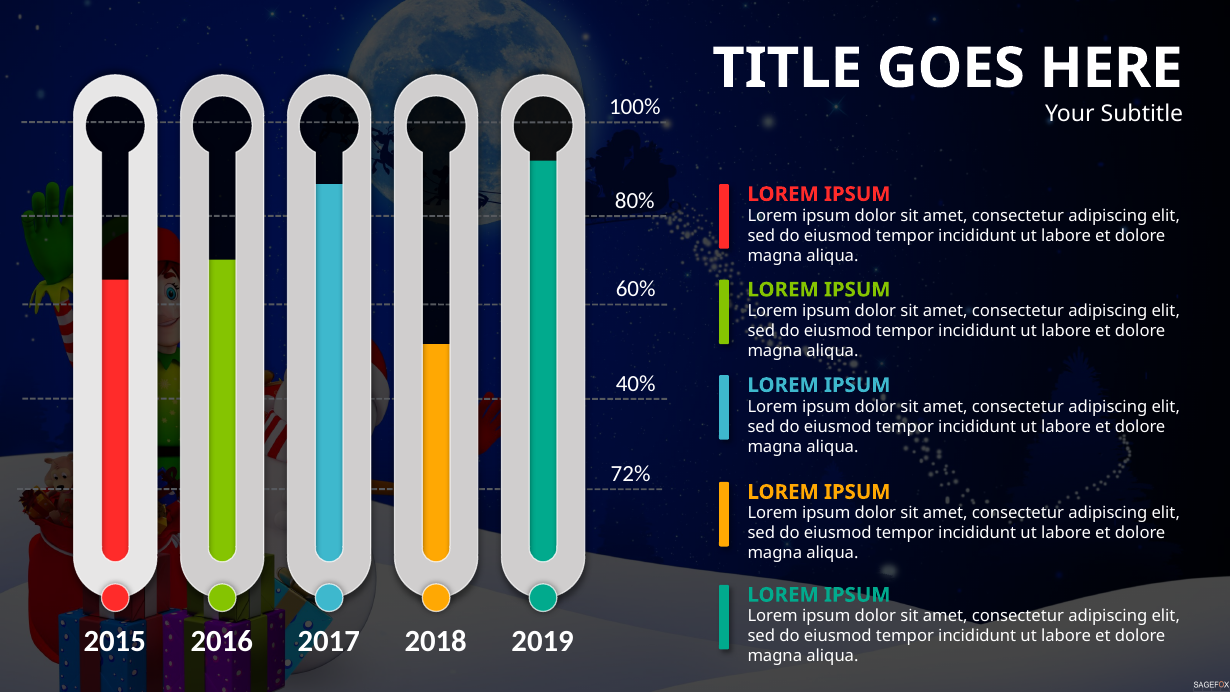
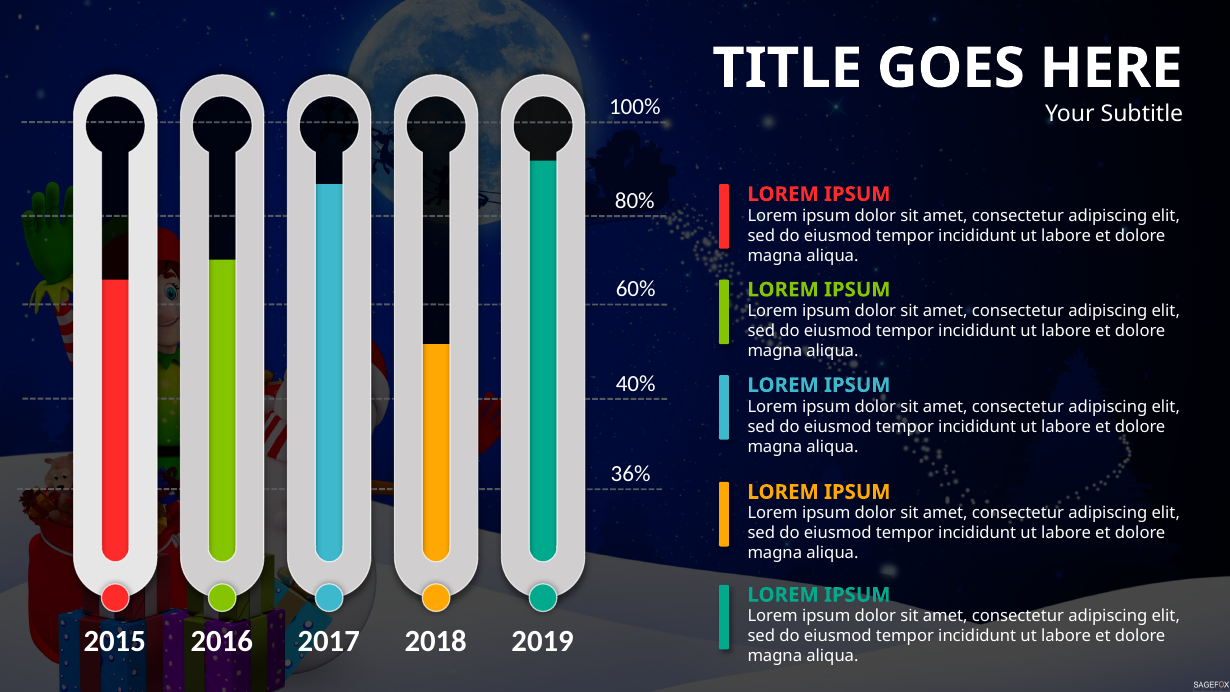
72%: 72% -> 36% (631, 474)
